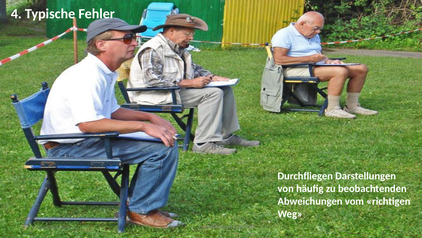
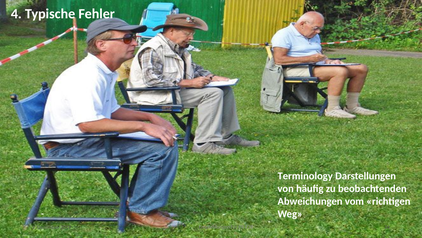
Durchfliegen: Durchfliegen -> Terminology (305, 175)
